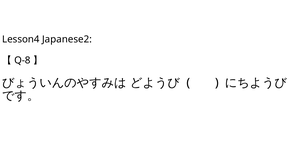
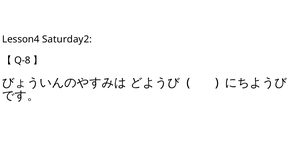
Japanese2: Japanese2 -> Saturday2 (67, 39)
